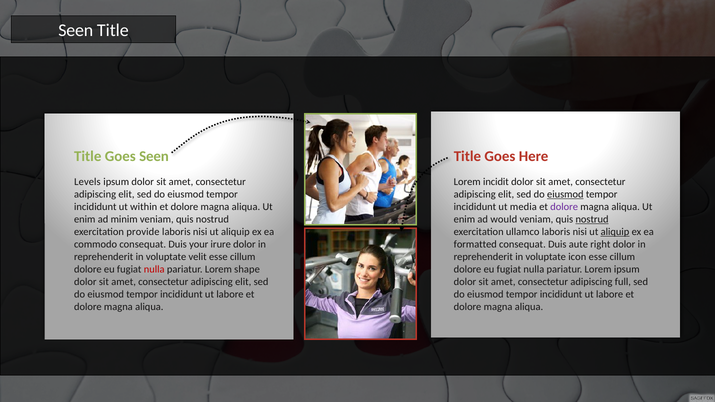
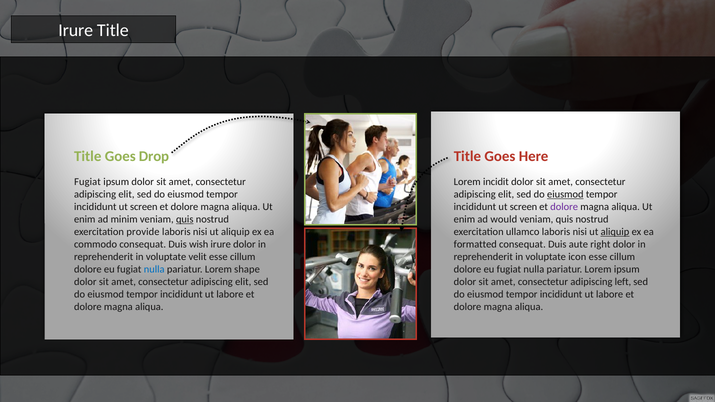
Seen: Seen -> Irure (76, 30)
Goes Seen: Seen -> Drop (154, 156)
Levels: Levels -> Fugiat (87, 182)
within: within -> screen (144, 207)
media: media -> screen (523, 207)
quis underline: none -> present (185, 219)
nostrud underline: present -> none (592, 219)
your: your -> wish (199, 244)
nulla colour: red -> blue (154, 269)
full: full -> left (623, 282)
